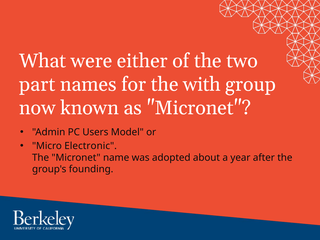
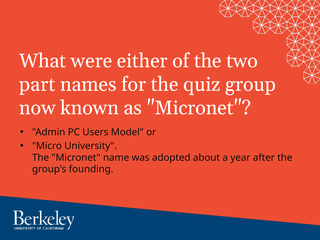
with: with -> quiz (202, 84)
Electronic: Electronic -> University (91, 146)
